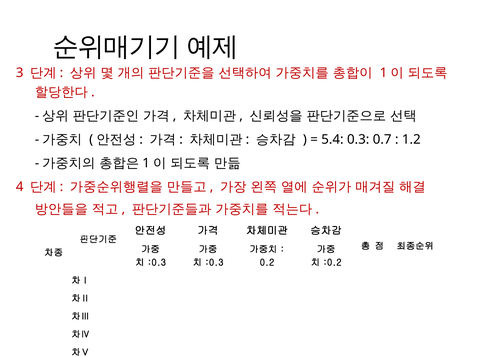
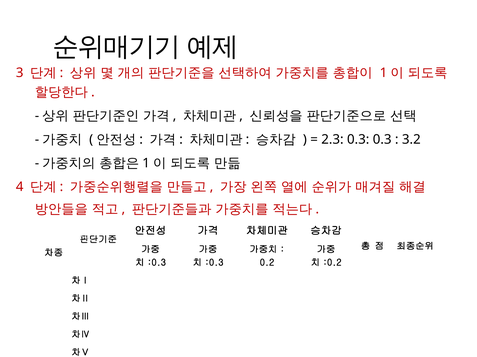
5.4: 5.4 -> 2.3 (332, 140)
0.3 0.7: 0.7 -> 0.3 (382, 140)
1.2: 1.2 -> 3.2 (411, 140)
